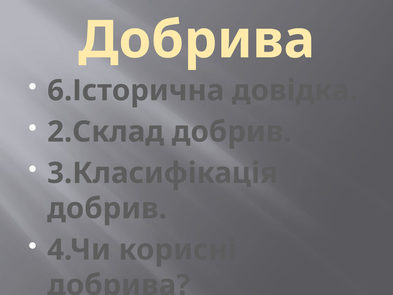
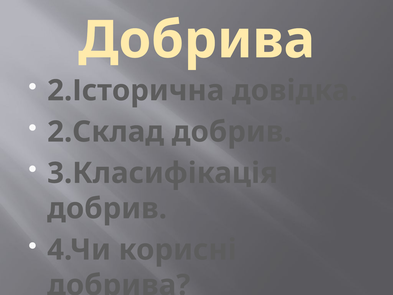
6.Історична: 6.Історична -> 2.Історична (136, 90)
